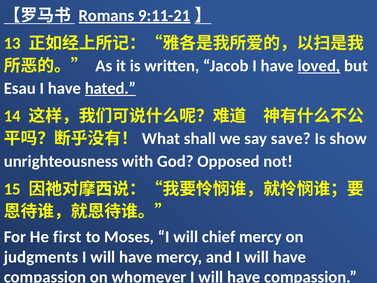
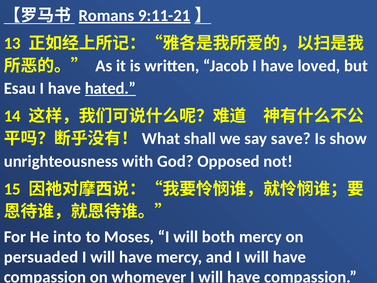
loved underline: present -> none (319, 66)
first: first -> into (67, 237)
chief: chief -> both (219, 237)
judgments: judgments -> persuaded (41, 257)
